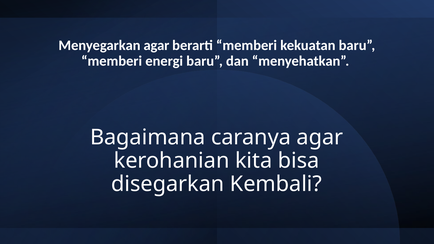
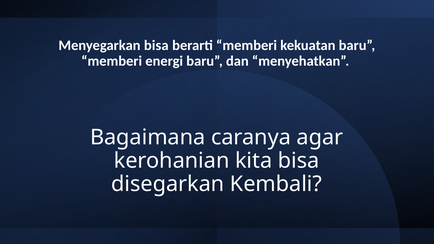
Menyegarkan agar: agar -> bisa (156, 46)
